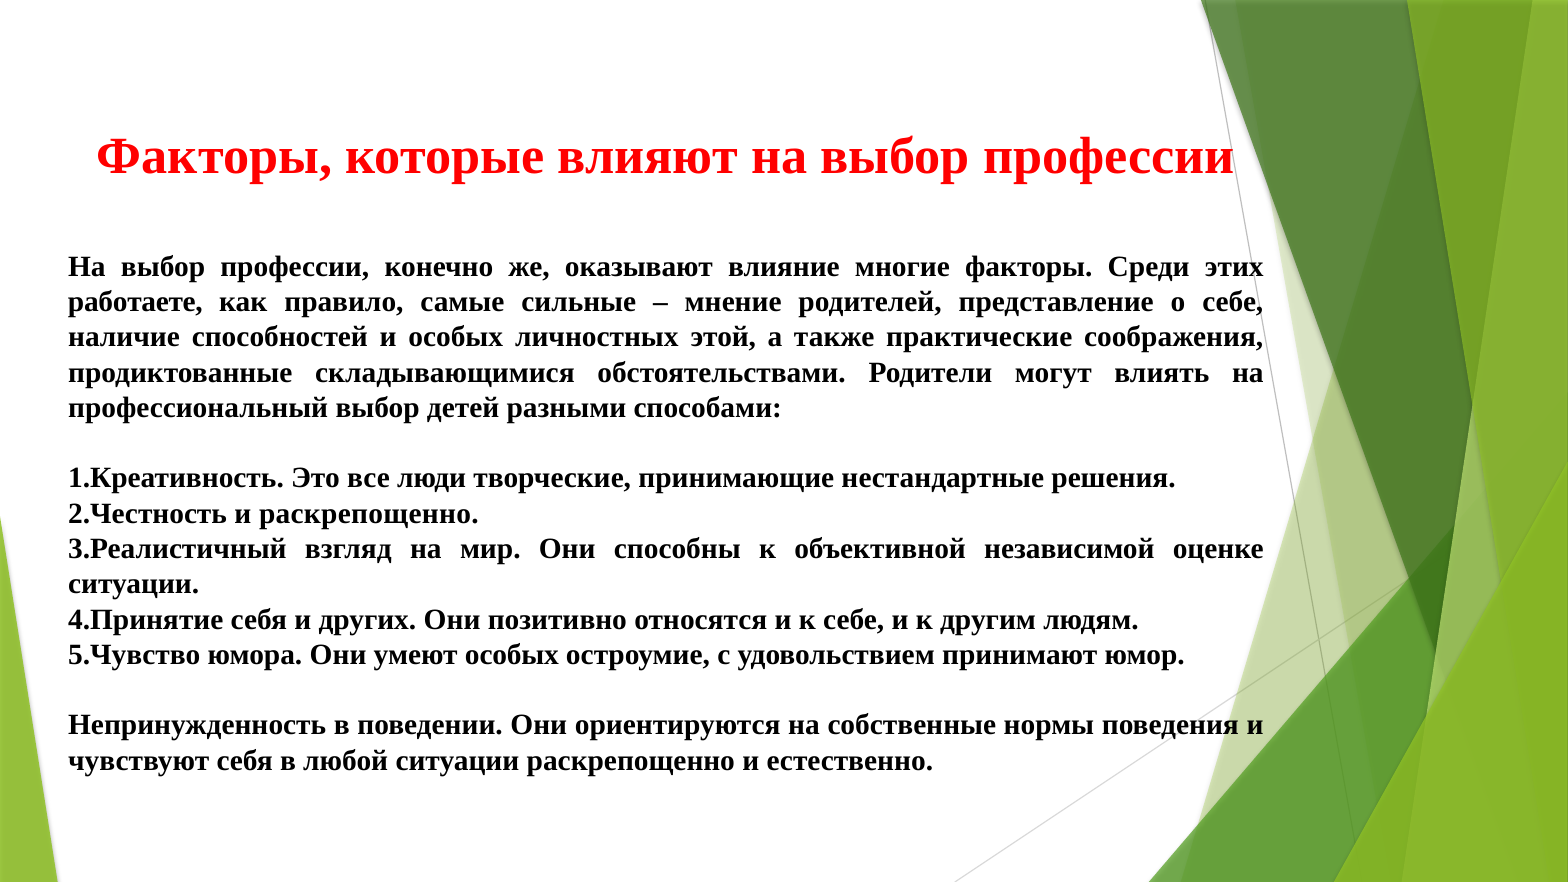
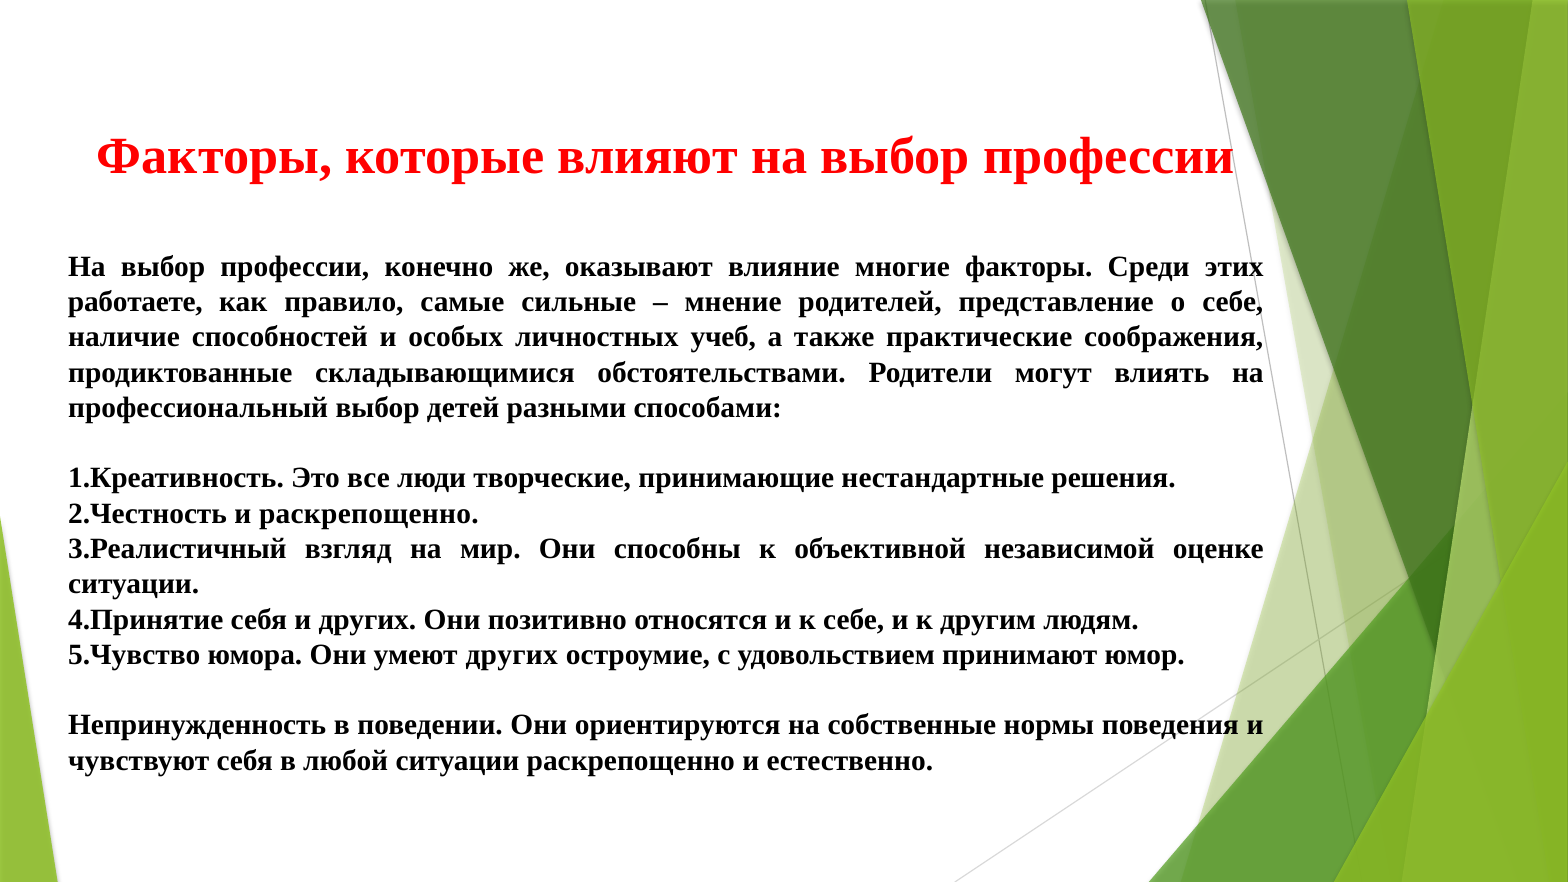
этой: этой -> учеб (723, 337)
умеют особых: особых -> других (512, 655)
